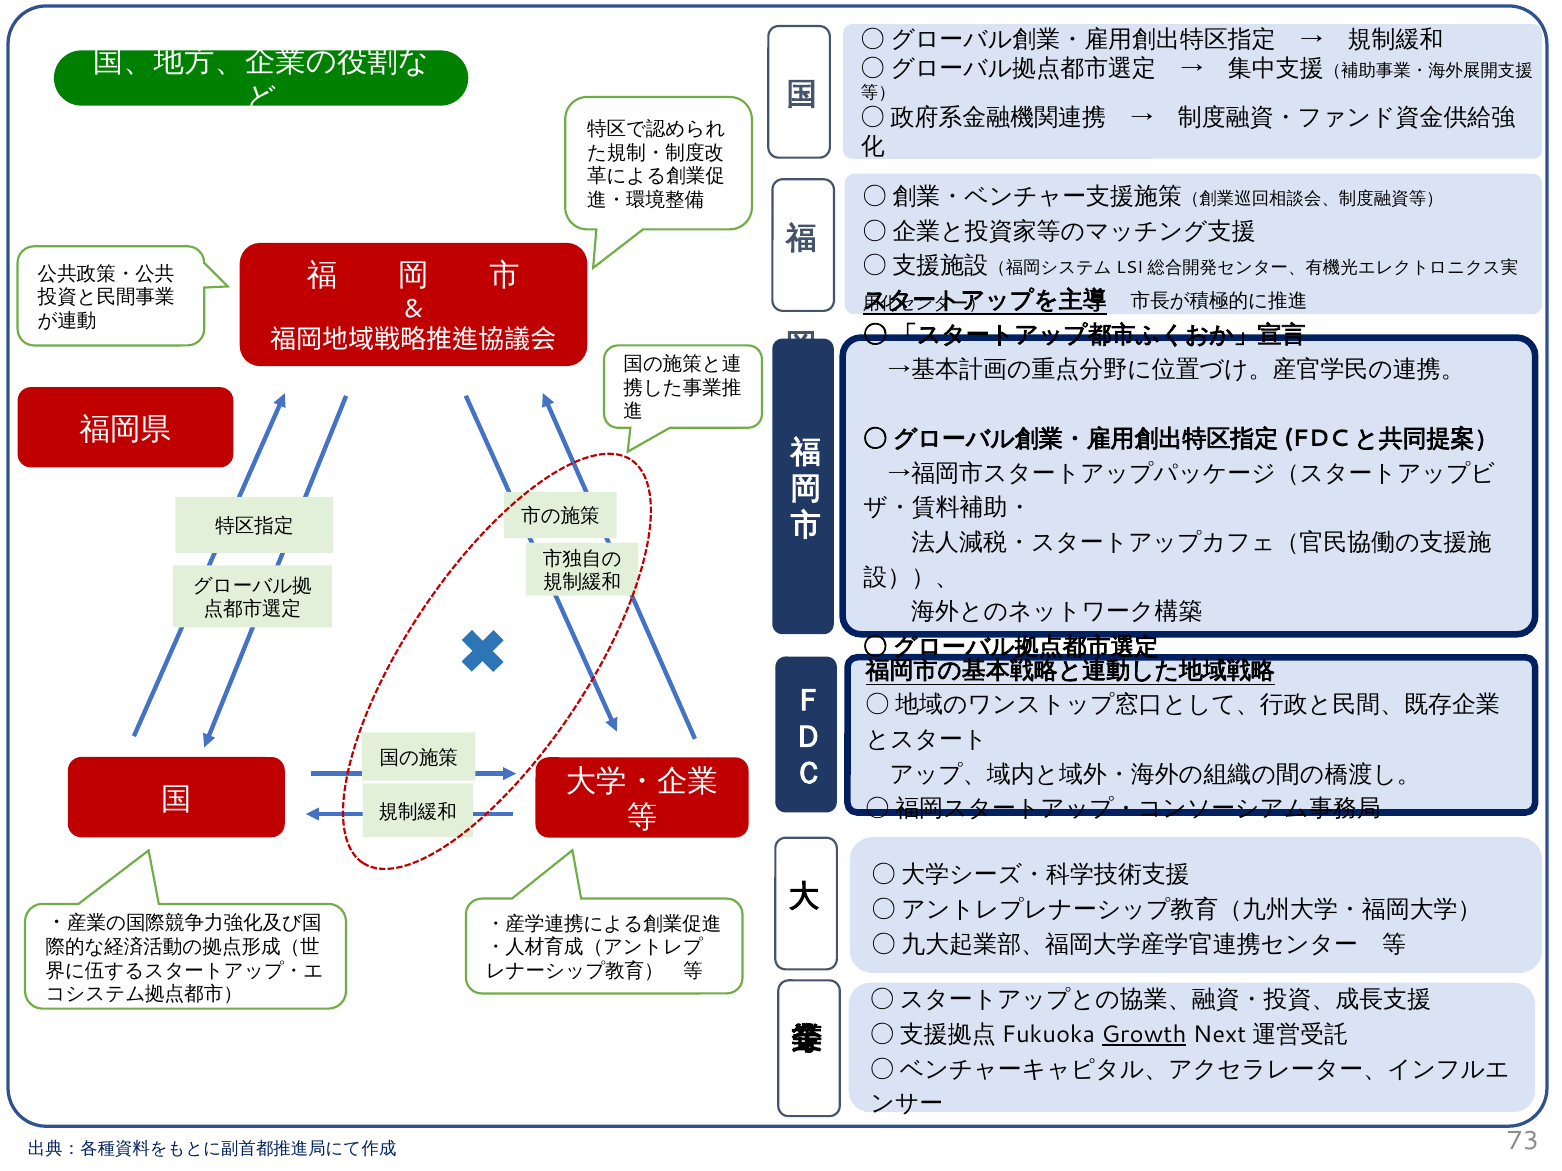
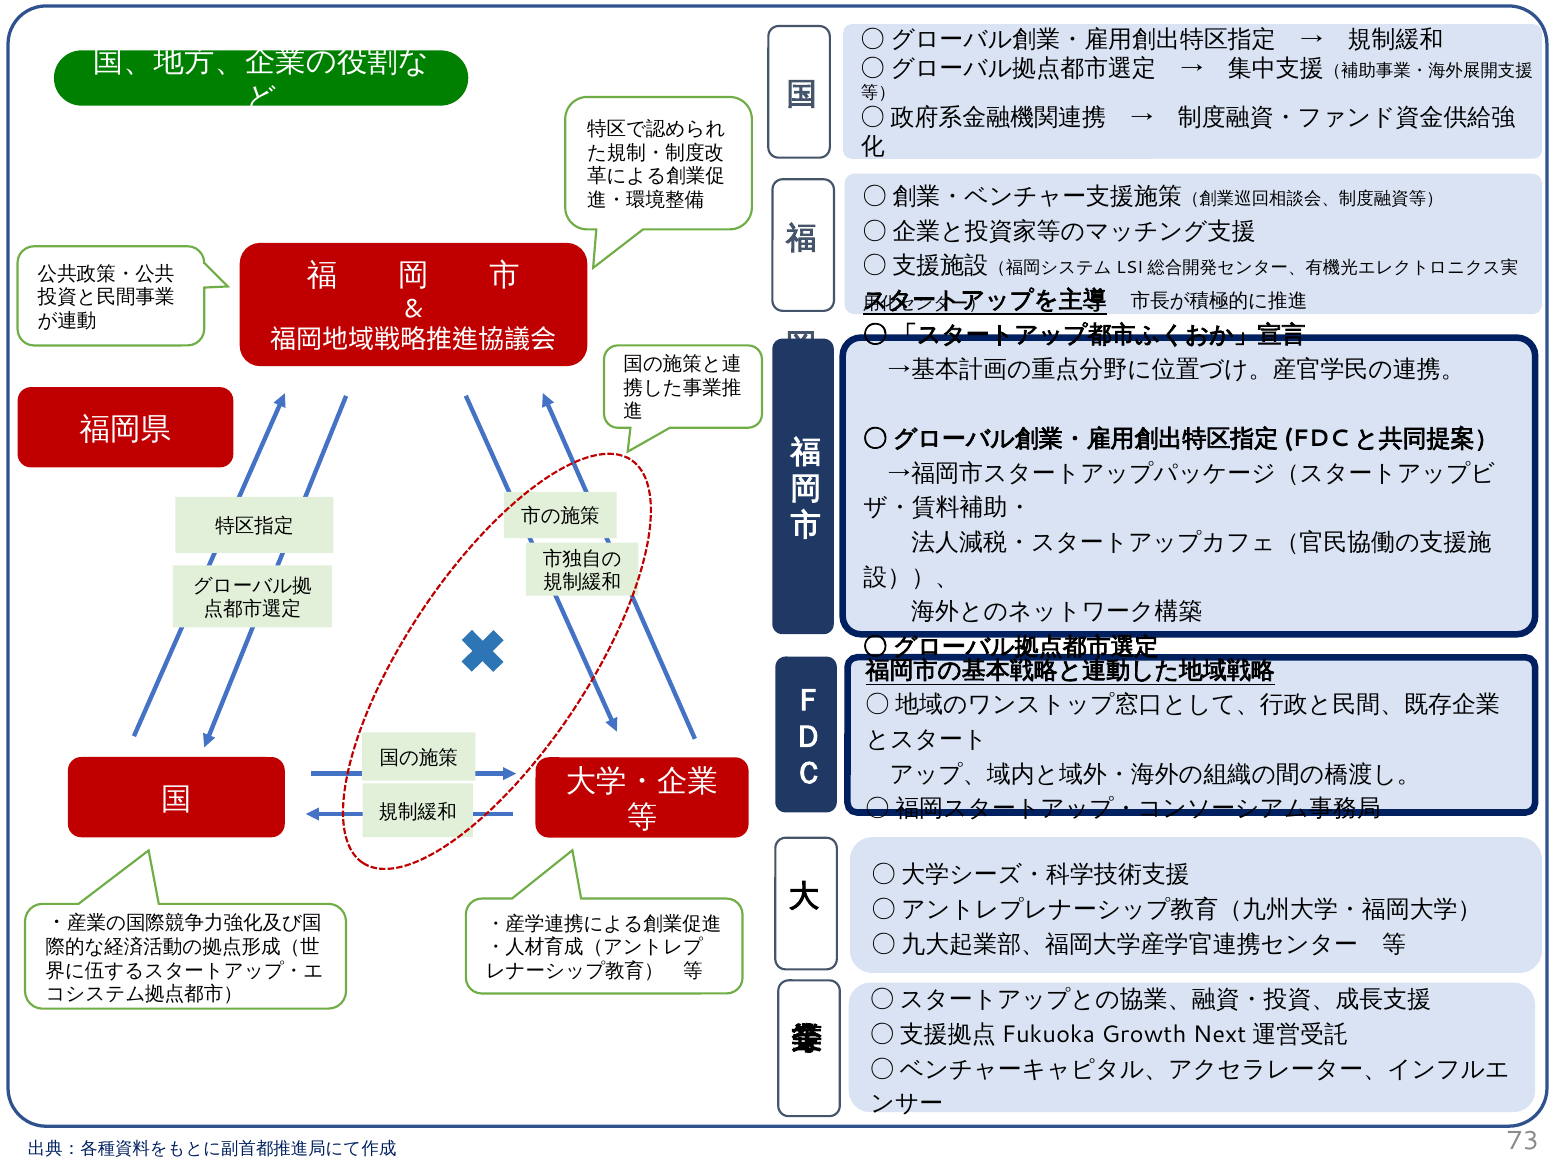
Growth underline: present -> none (1144, 1035)
